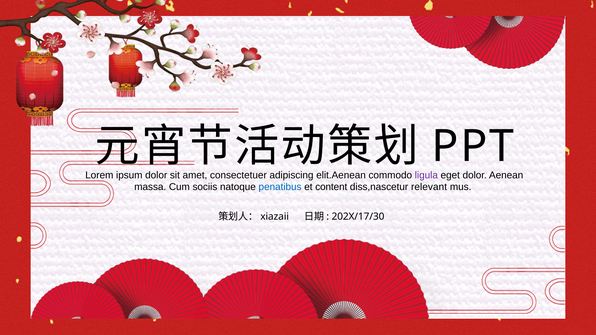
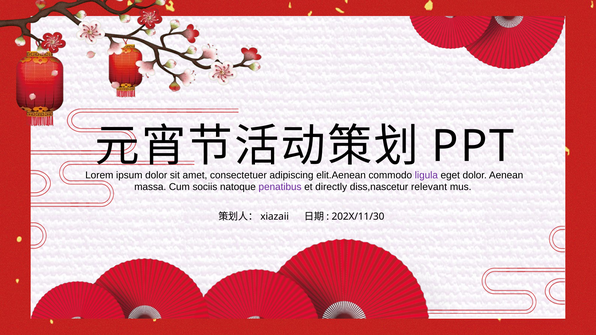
penatibus colour: blue -> purple (280, 187)
content: content -> directly (331, 187)
202X/17/30: 202X/17/30 -> 202X/11/30 (358, 217)
